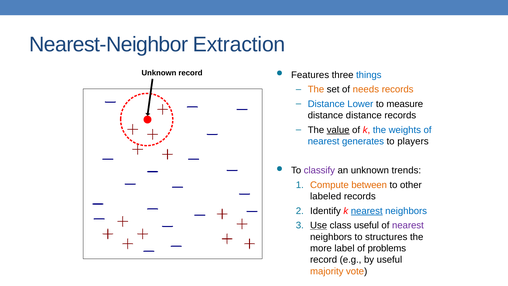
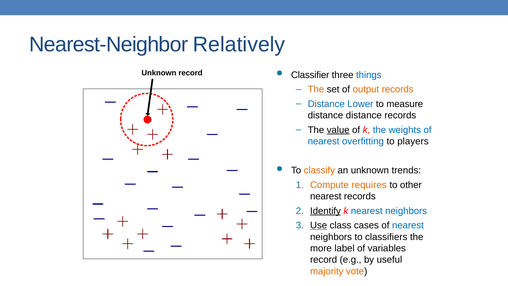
Extraction: Extraction -> Relatively (239, 44)
Features: Features -> Classifier (310, 75)
needs: needs -> output (366, 89)
generates: generates -> overfitting (363, 141)
classify colour: purple -> orange (319, 170)
between: between -> requires (369, 185)
labeled: labeled -> nearest (326, 196)
Identify underline: none -> present (325, 211)
nearest underline: present -> none (367, 211)
class useful: useful -> cases (366, 225)
nearest colour: purple -> blue (408, 225)
structures: structures -> classifiers (386, 237)
problems: problems -> variables (387, 248)
